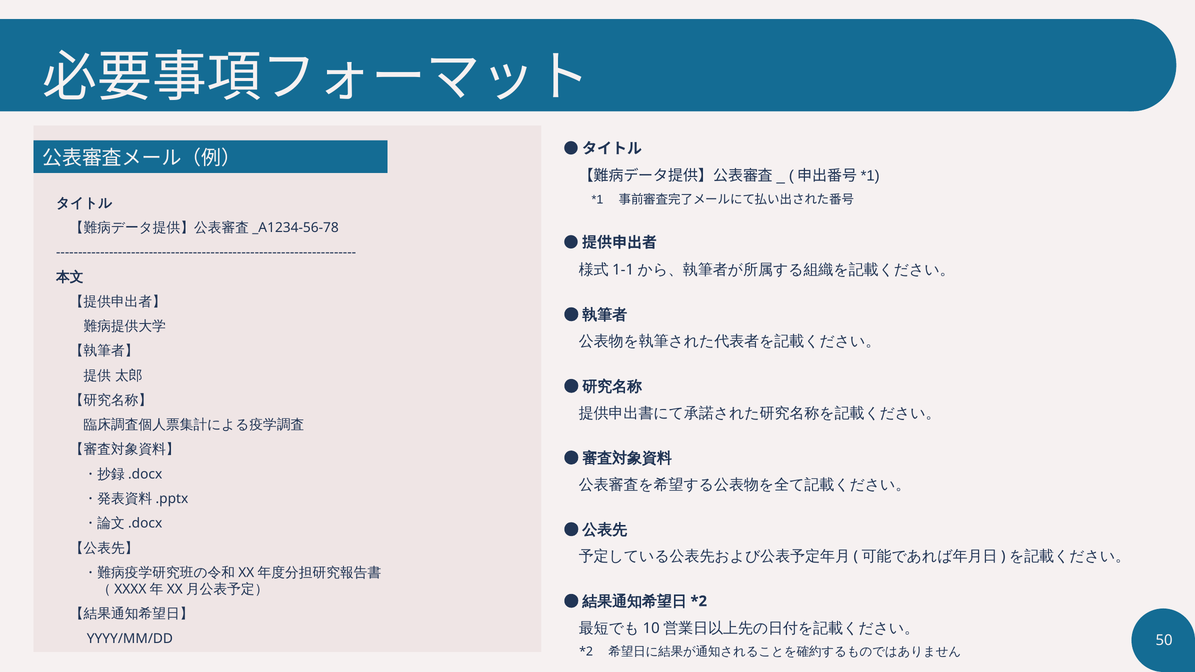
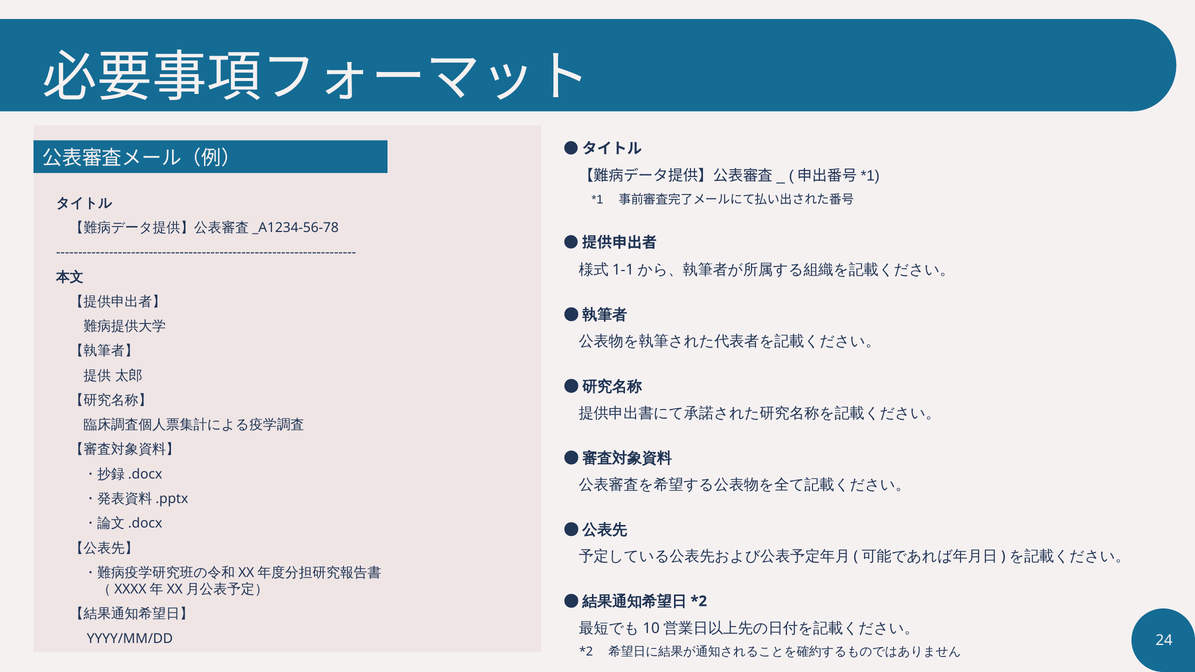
50: 50 -> 24 (1164, 641)
